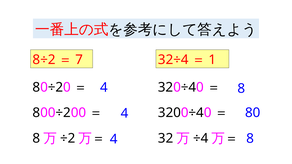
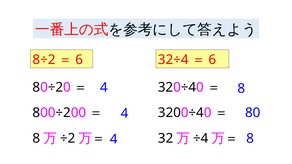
7: 7 -> 6 (79, 60)
1: 1 -> 6 (212, 60)
